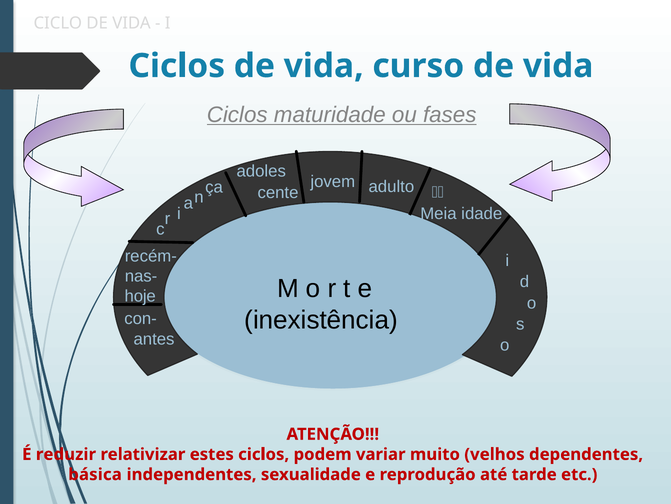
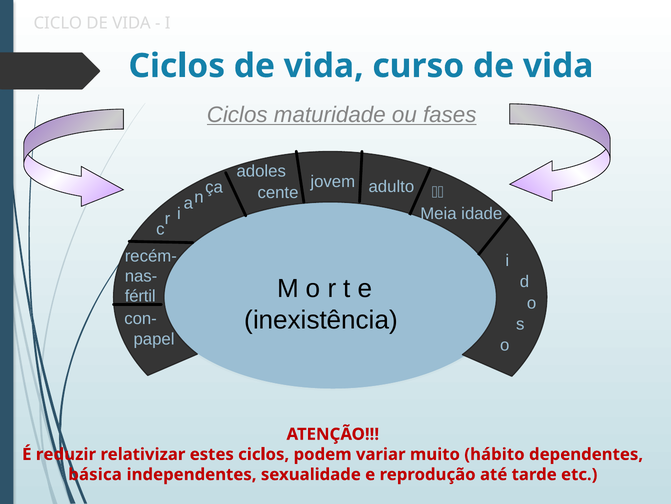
hoje: hoje -> fértil (140, 296)
antes: antes -> papel (154, 339)
velhos: velhos -> hábito (494, 454)
